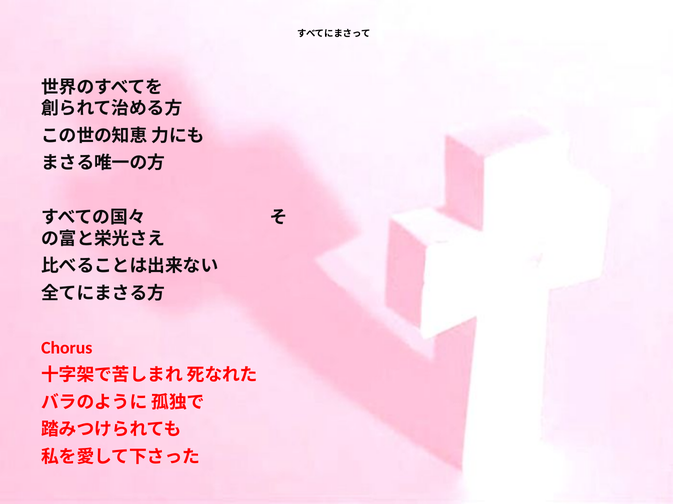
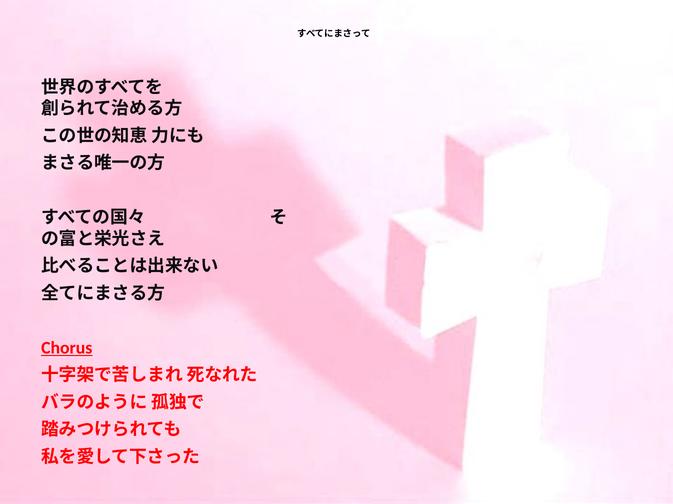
Chorus underline: none -> present (67, 348)
